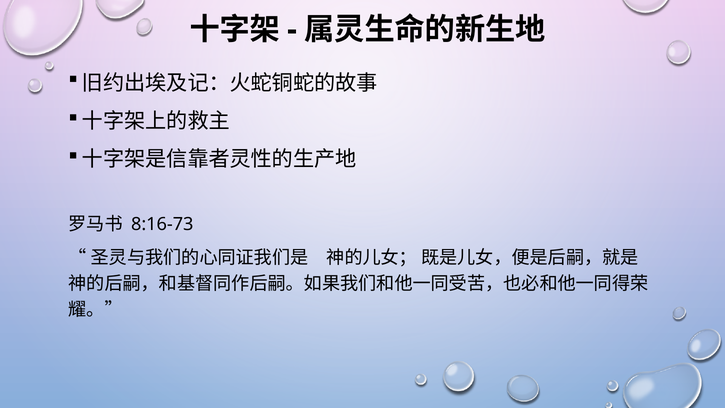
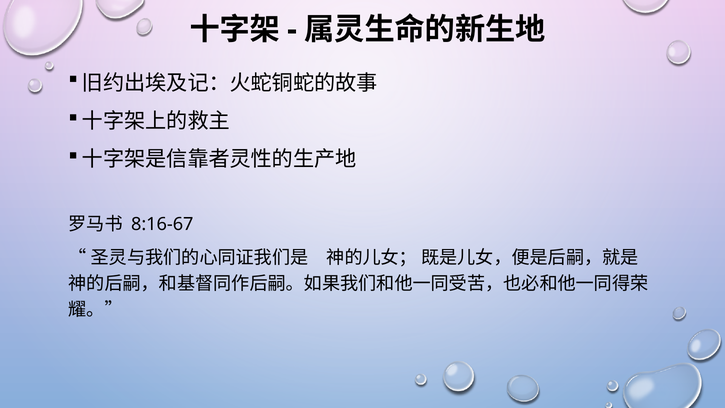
8:16-73: 8:16-73 -> 8:16-67 (162, 224)
